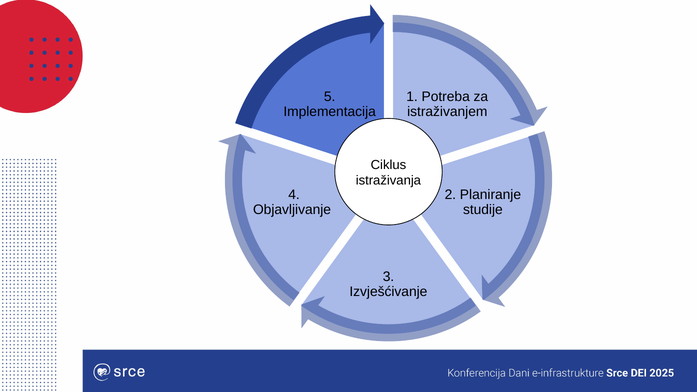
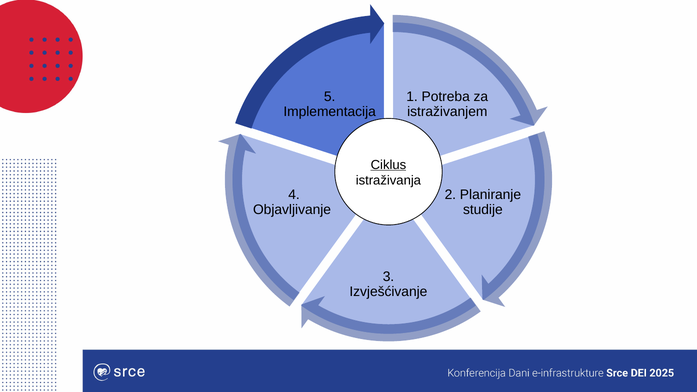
Ciklus underline: none -> present (388, 165)
